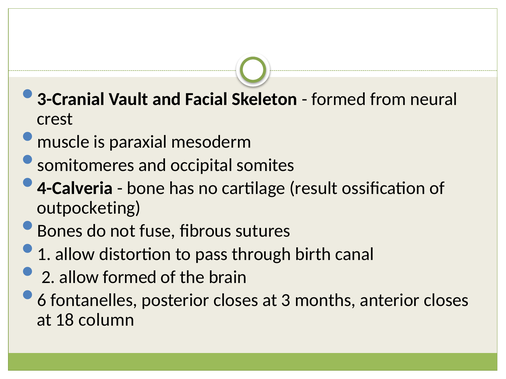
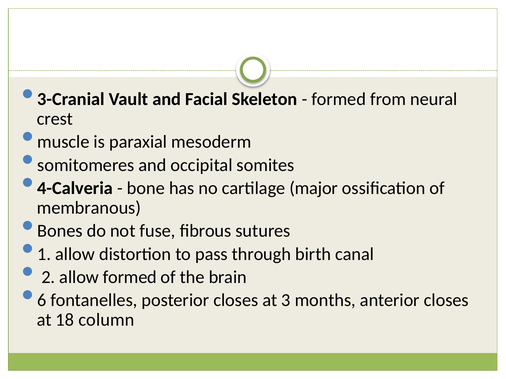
result: result -> major (314, 188)
outpocketing: outpocketing -> membranous (89, 208)
